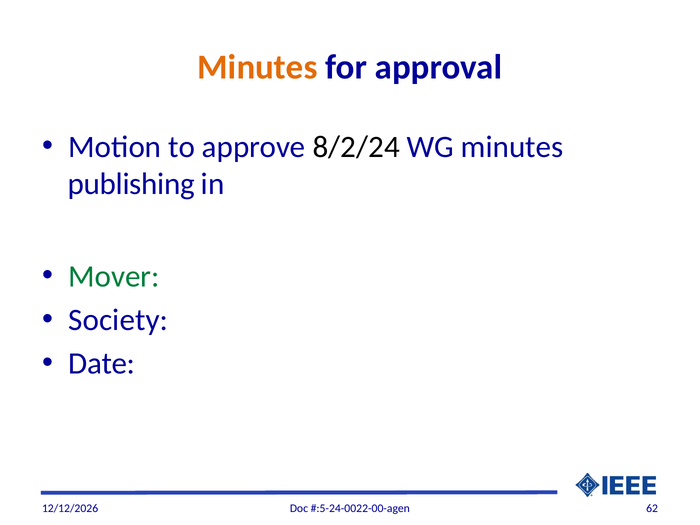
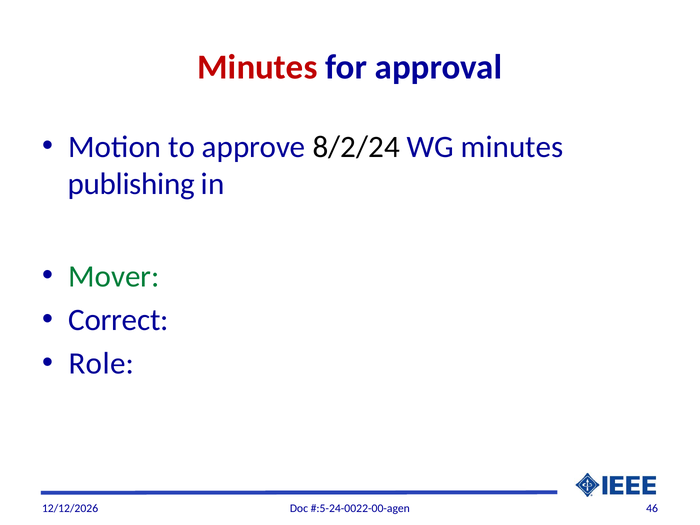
Minutes colour: orange -> red (257, 67)
Society: Society -> Correct (118, 320)
Date: Date -> Role (101, 363)
62: 62 -> 46 (652, 508)
